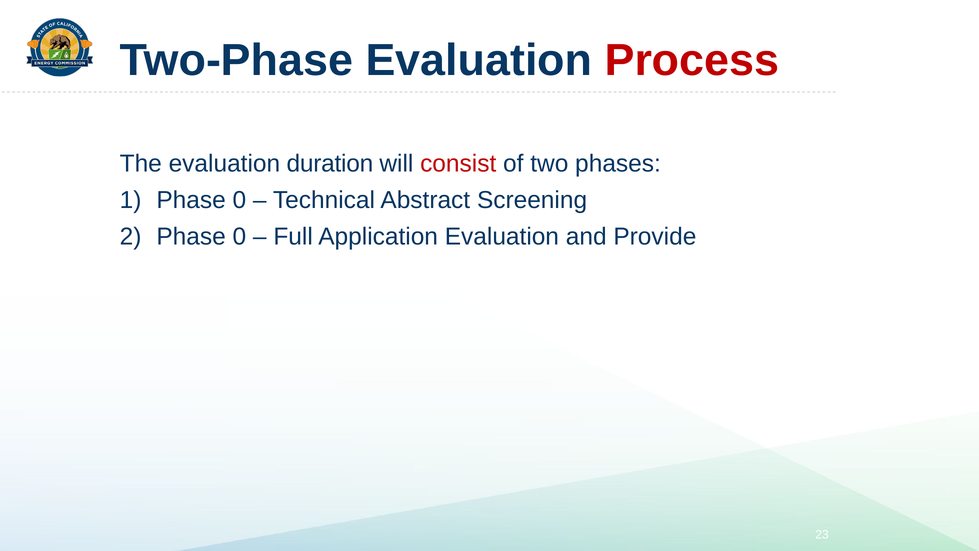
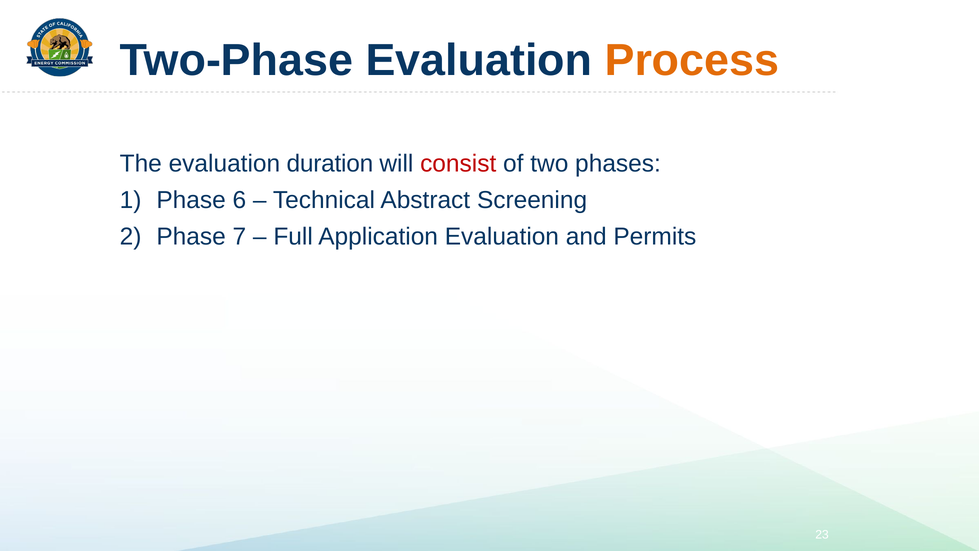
Process colour: red -> orange (692, 60)
1 Phase 0: 0 -> 6 (239, 200)
2 Phase 0: 0 -> 7 (239, 237)
Provide: Provide -> Permits (655, 237)
